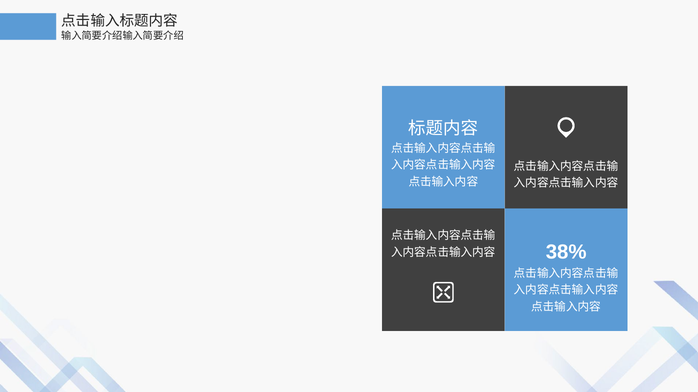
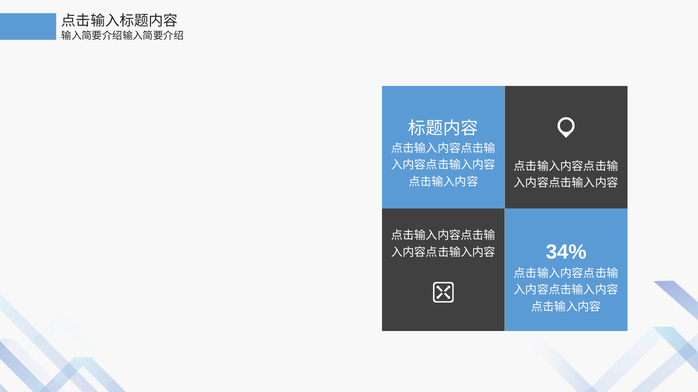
38%: 38% -> 34% (566, 253)
